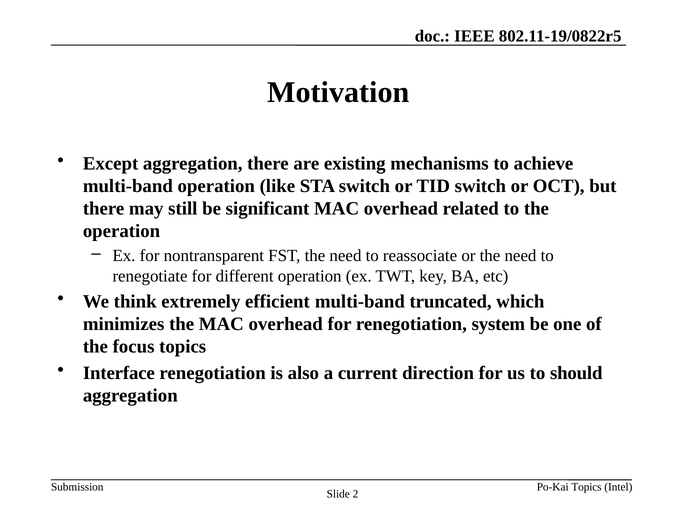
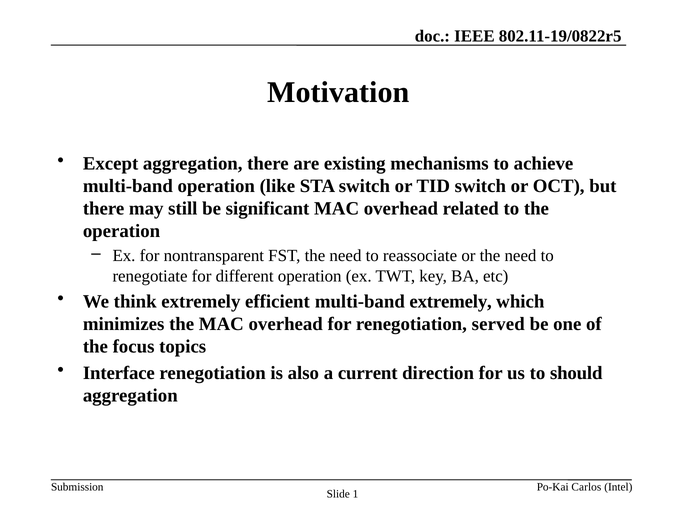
multi-band truncated: truncated -> extremely (451, 301)
system: system -> served (498, 324)
Po-Kai Topics: Topics -> Carlos (586, 487)
2: 2 -> 1 (355, 494)
